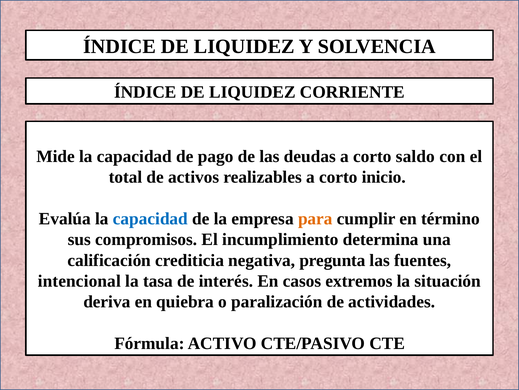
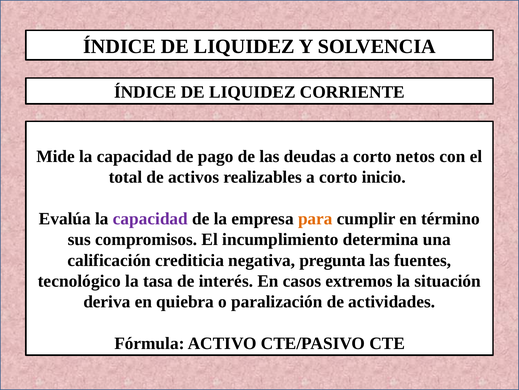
saldo: saldo -> netos (415, 156)
capacidad colour: blue -> purple (150, 218)
intencional: intencional -> tecnológico (79, 281)
